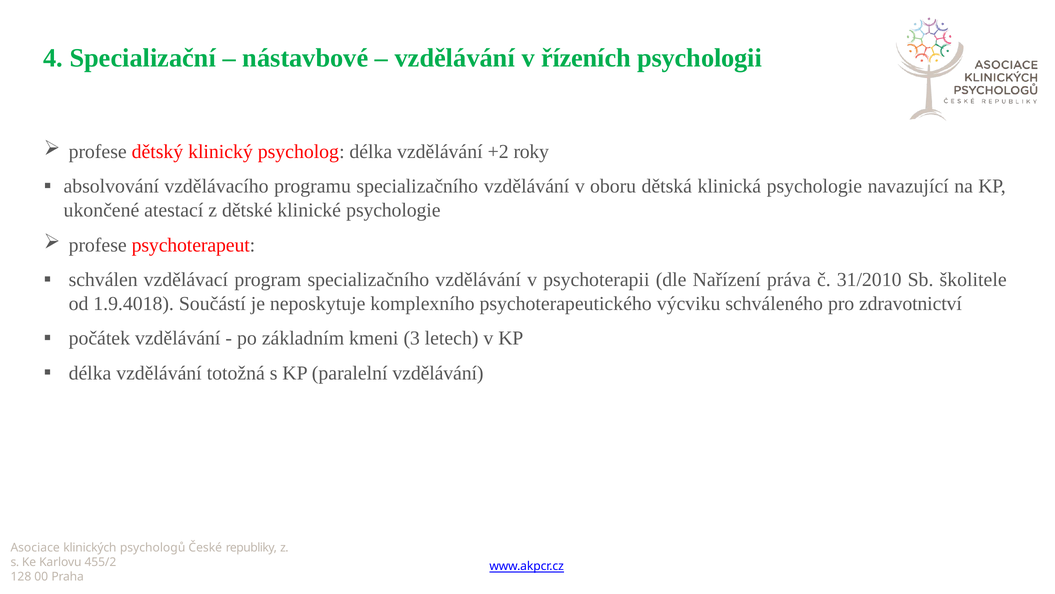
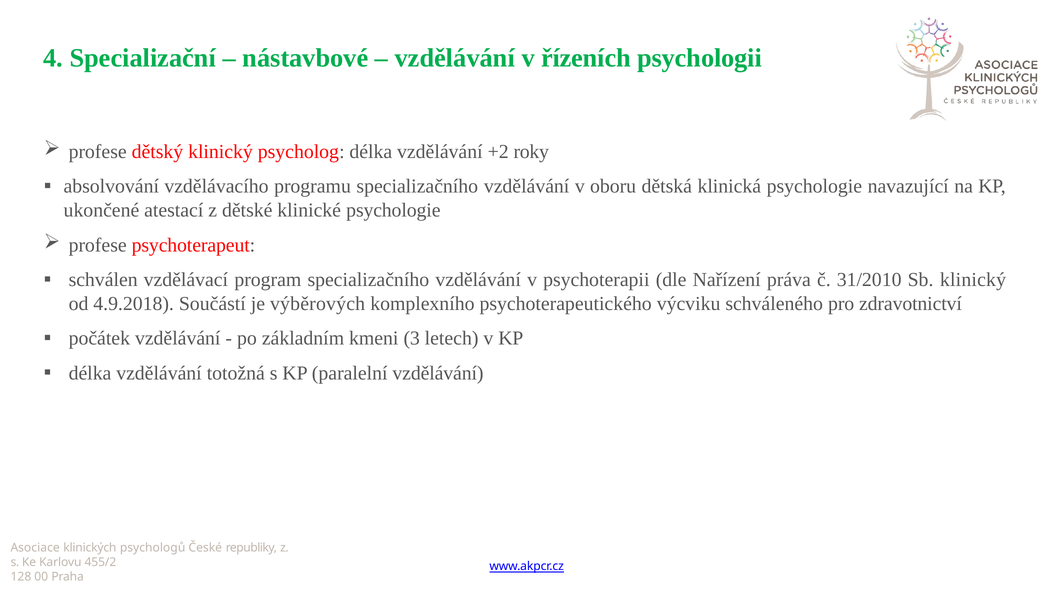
Sb školitele: školitele -> klinický (973, 279)
1.9.4018: 1.9.4018 -> 4.9.2018 (134, 303)
neposkytuje: neposkytuje -> výběrových (318, 303)
